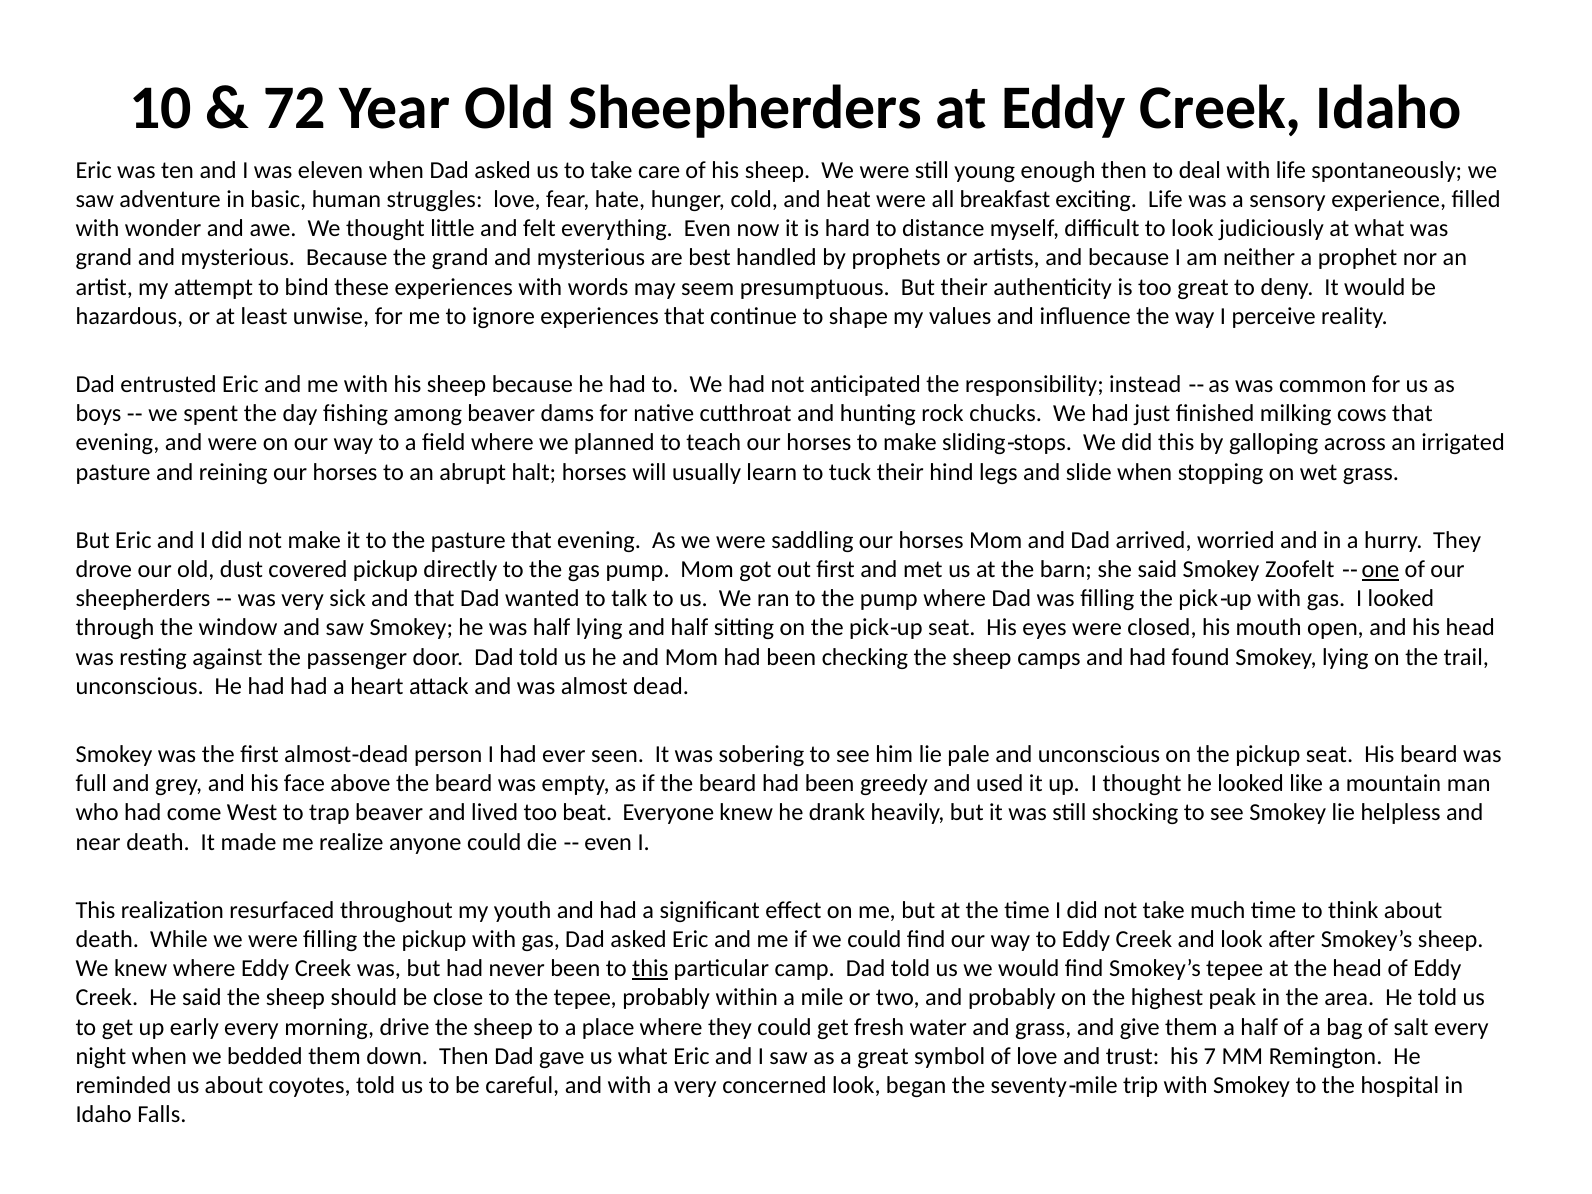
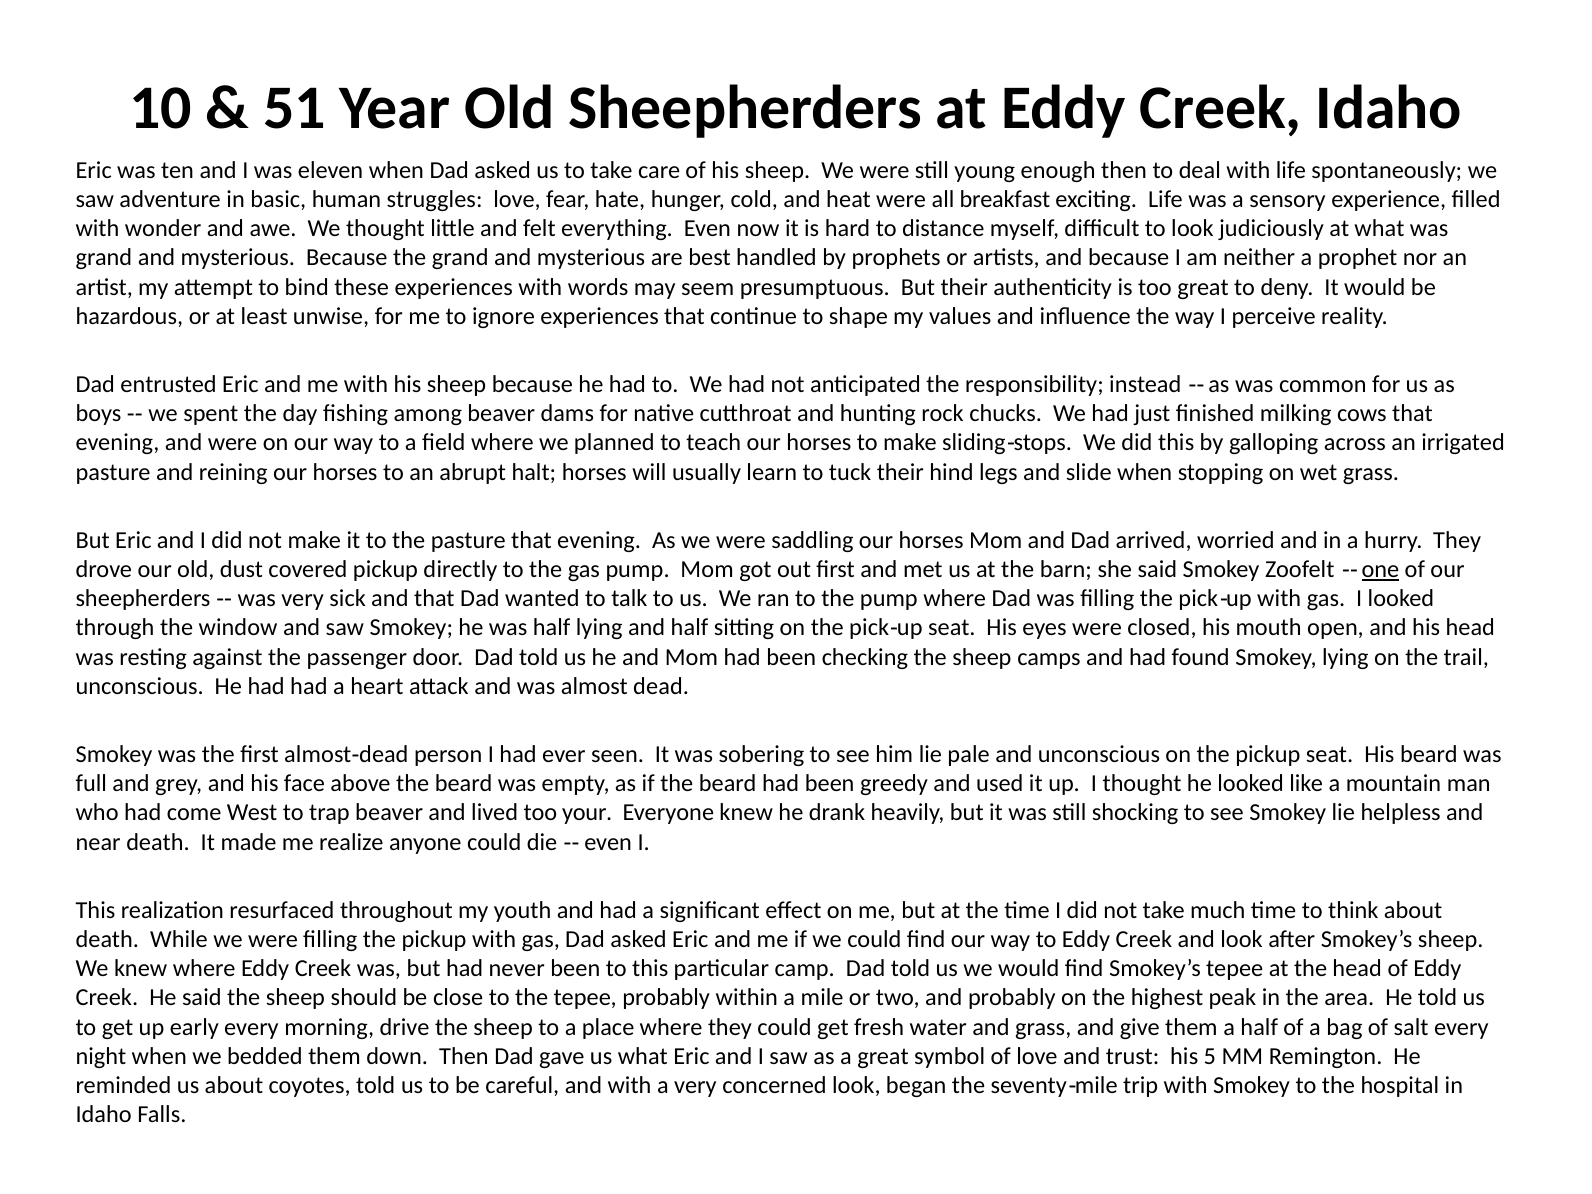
72: 72 -> 51 (294, 108)
beat: beat -> your (587, 813)
this underline: present -> none (650, 969)
7: 7 -> 5 (1210, 1056)
